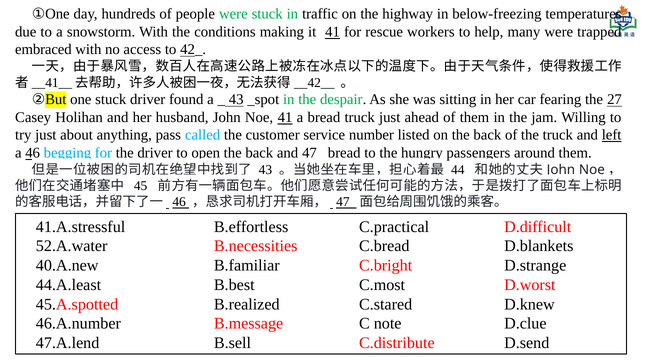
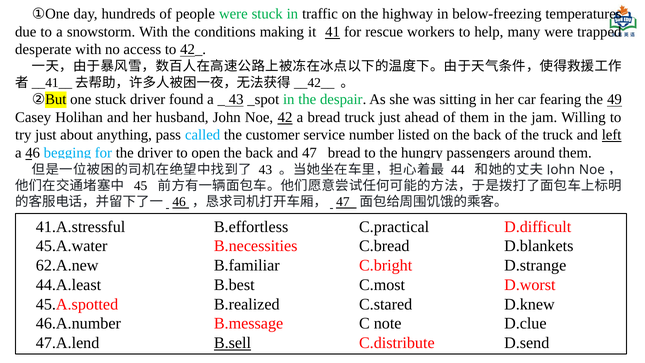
embraced: embraced -> desperate (43, 50)
27: 27 -> 49 (615, 100)
Noe 41: 41 -> 42 (285, 117)
52.A.water: 52.A.water -> 45.A.water (72, 246)
40.A.new: 40.A.new -> 62.A.new (67, 265)
B.sell underline: none -> present (232, 343)
